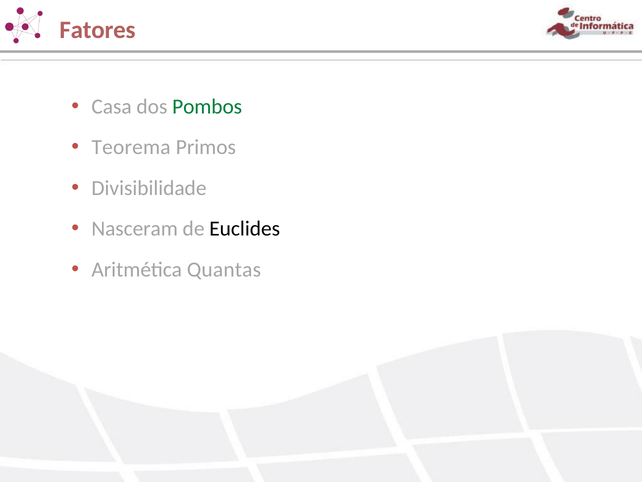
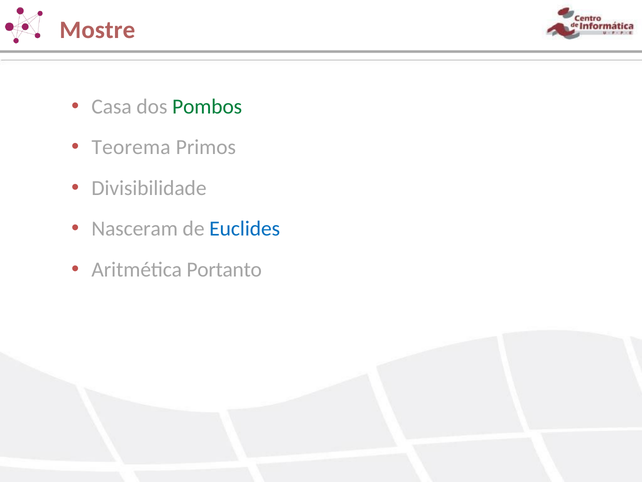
Fatores: Fatores -> Mostre (97, 30)
Euclides colour: black -> blue (245, 229)
Quantas: Quantas -> Portanto (224, 269)
